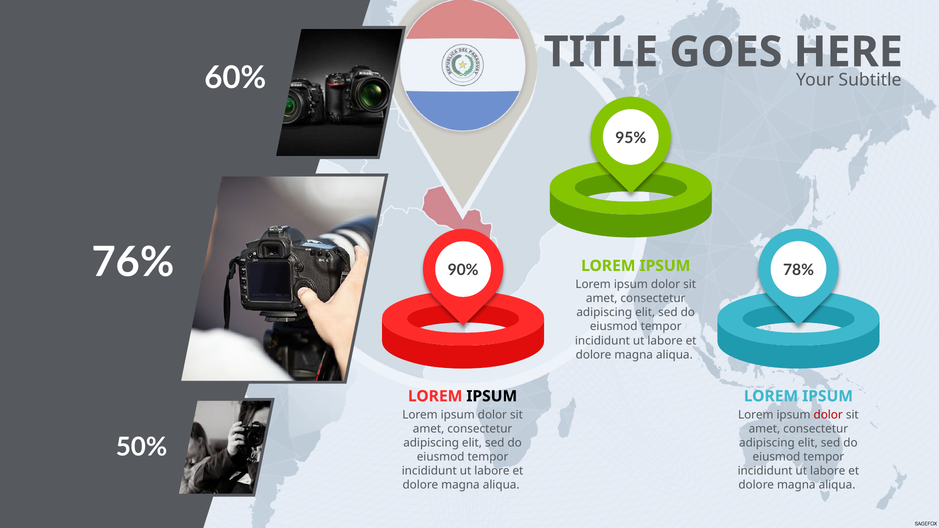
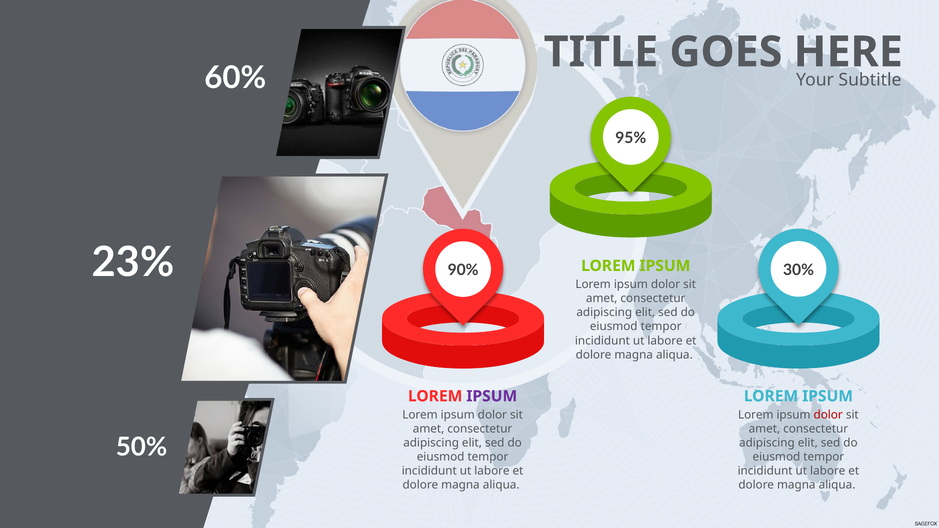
76%: 76% -> 23% (133, 263)
78%: 78% -> 30% (798, 270)
IPSUM colour: black -> purple (492, 396)
